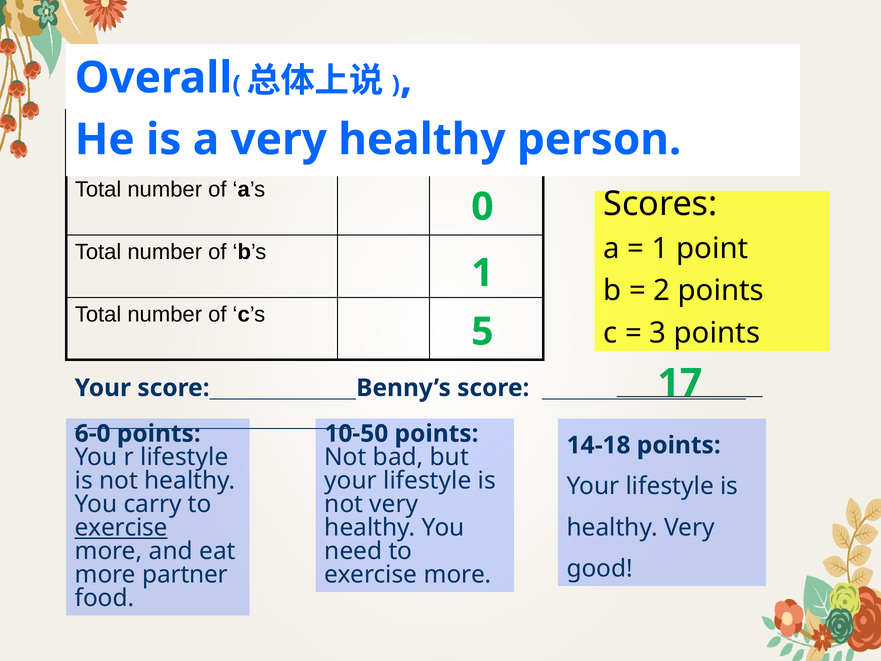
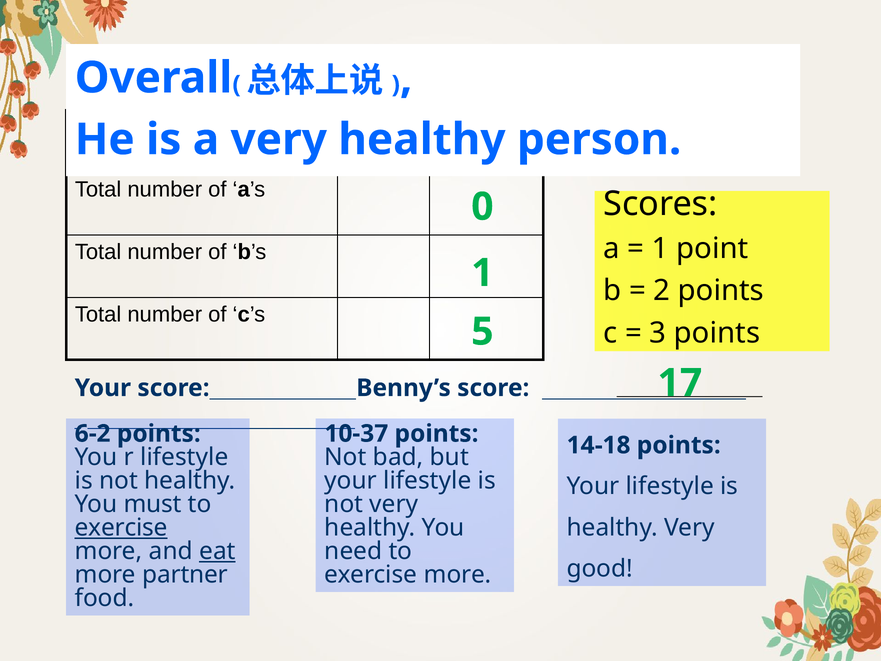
6-0: 6-0 -> 6-2 (93, 433)
10-50: 10-50 -> 10-37 (356, 433)
carry: carry -> must (153, 504)
eat underline: none -> present (217, 551)
